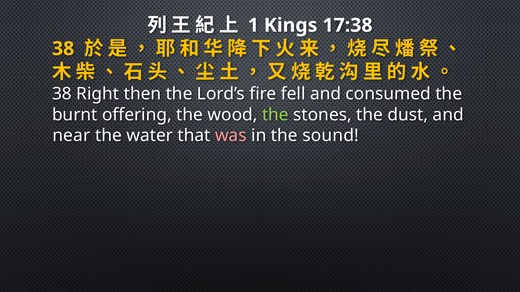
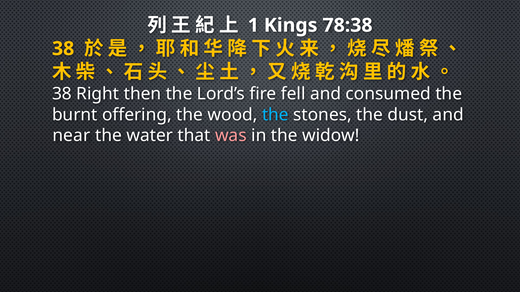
17:38: 17:38 -> 78:38 (348, 25)
the colour: light green -> light blue (275, 115)
sound: sound -> widow (331, 136)
